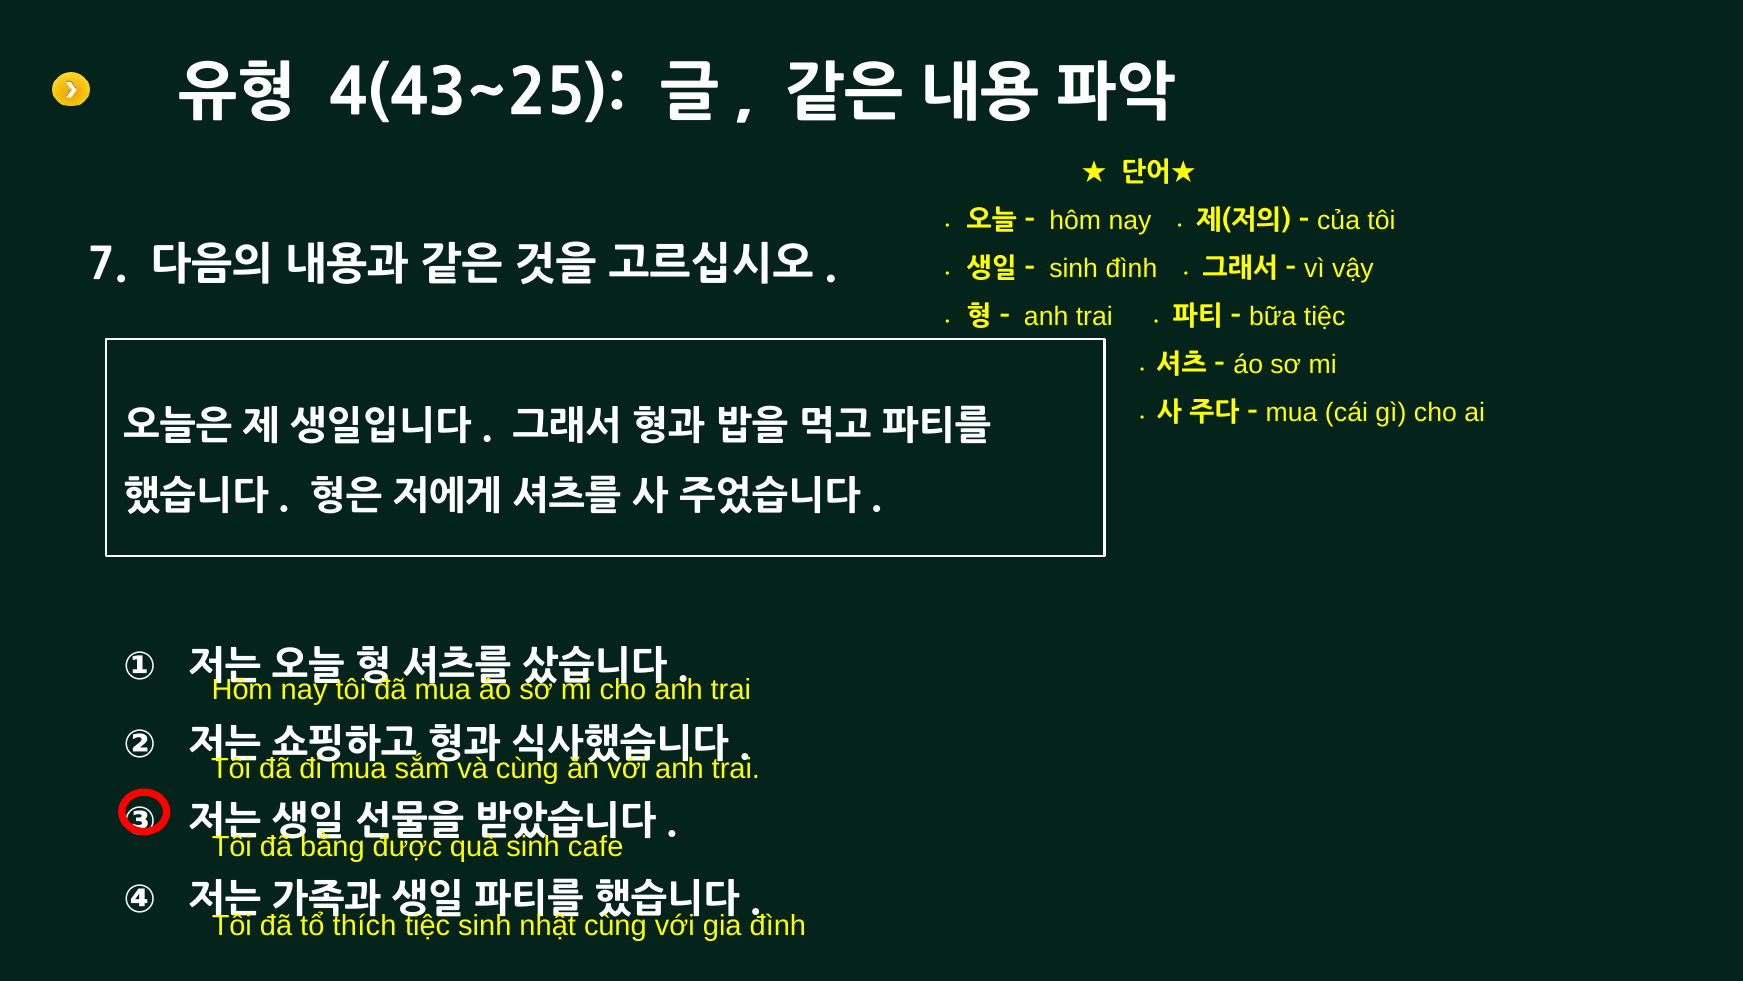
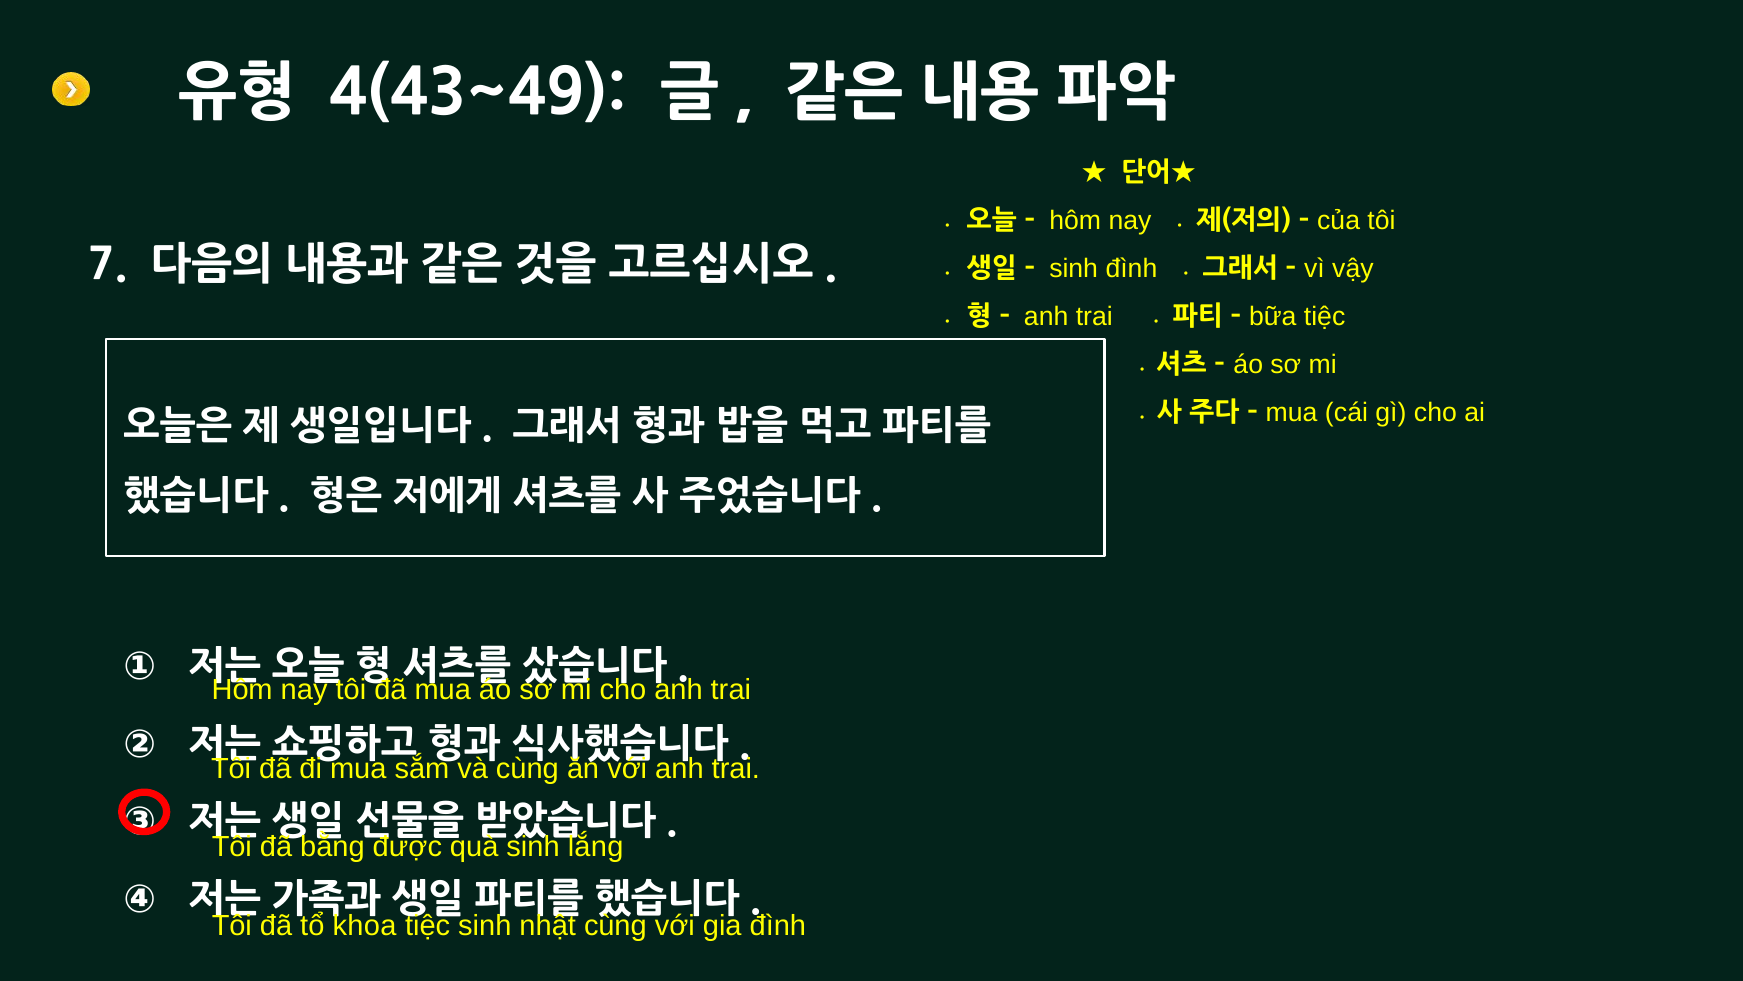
4(43~25: 4(43~25 -> 4(43~49 (478, 93)
cafe: cafe -> lắng (596, 846)
thích: thích -> khoa (365, 926)
